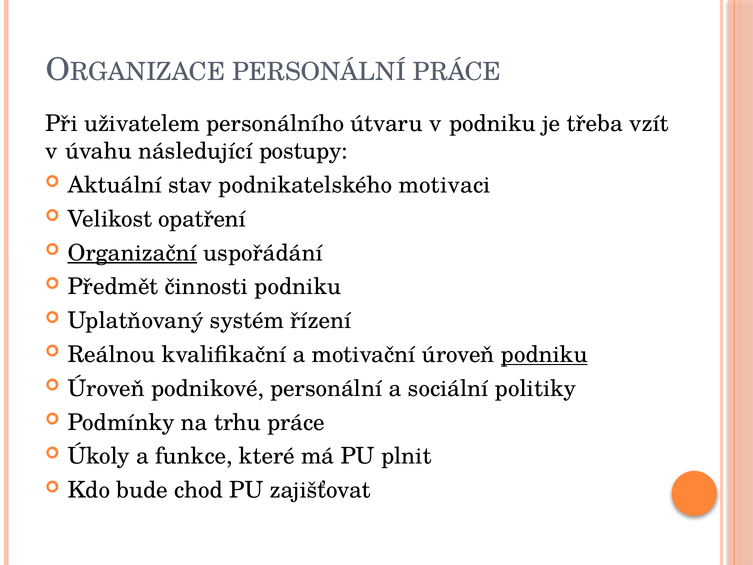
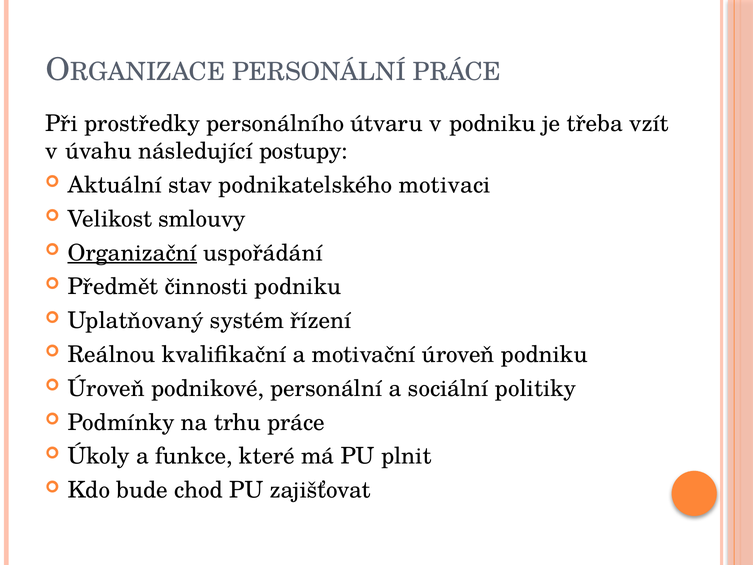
uživatelem: uživatelem -> prostředky (142, 124)
opatření: opatření -> smlouvy (202, 219)
podniku underline: present -> none (544, 355)
